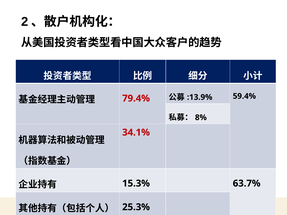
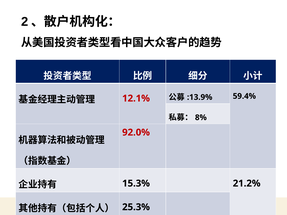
79.4%: 79.4% -> 12.1% (136, 98)
34.1%: 34.1% -> 92.0% (136, 133)
63.7%: 63.7% -> 21.2% (247, 184)
